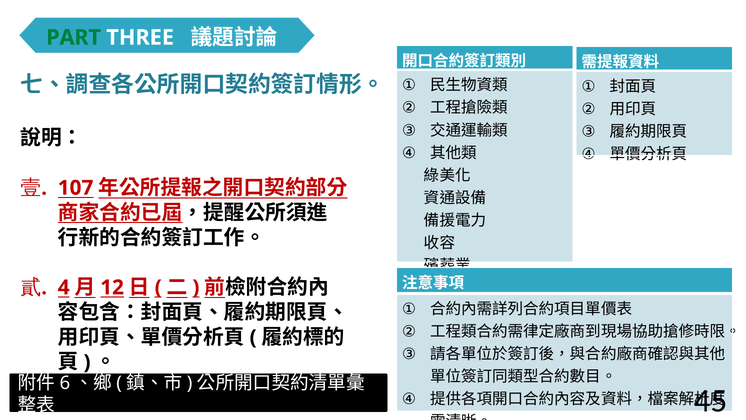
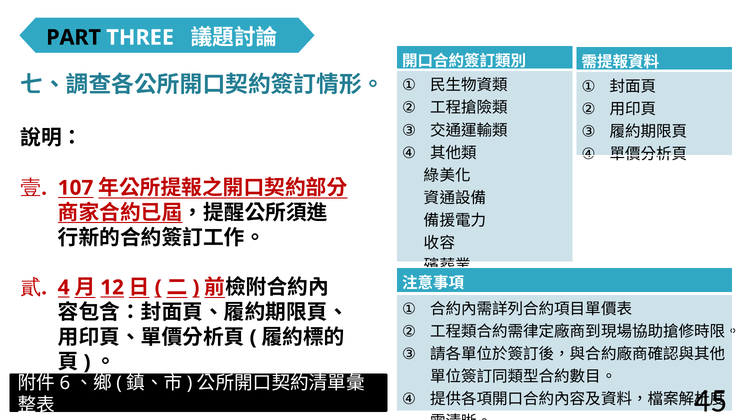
PART colour: green -> black (74, 37)
